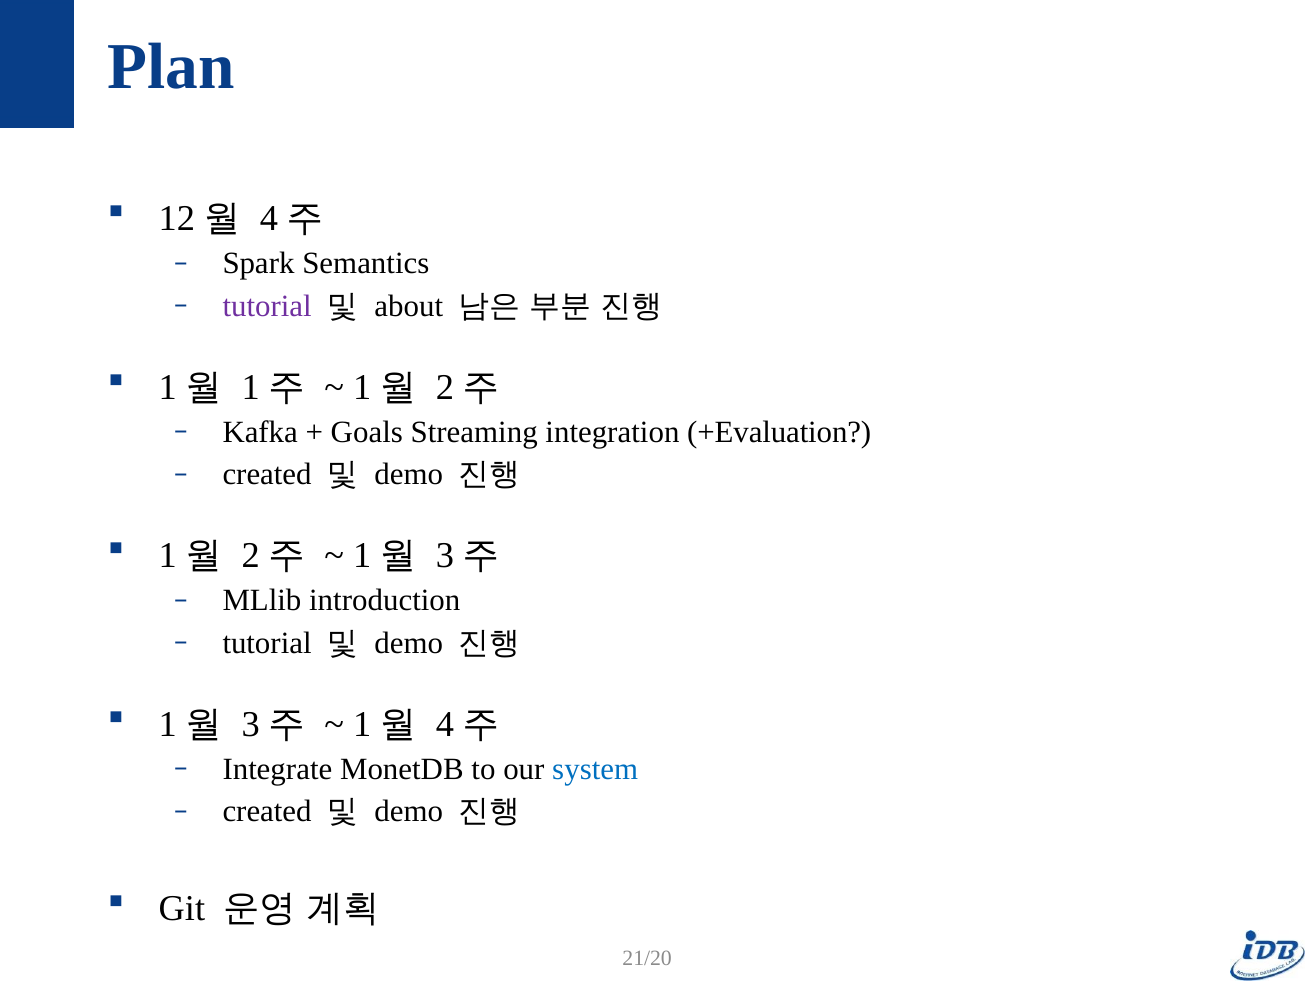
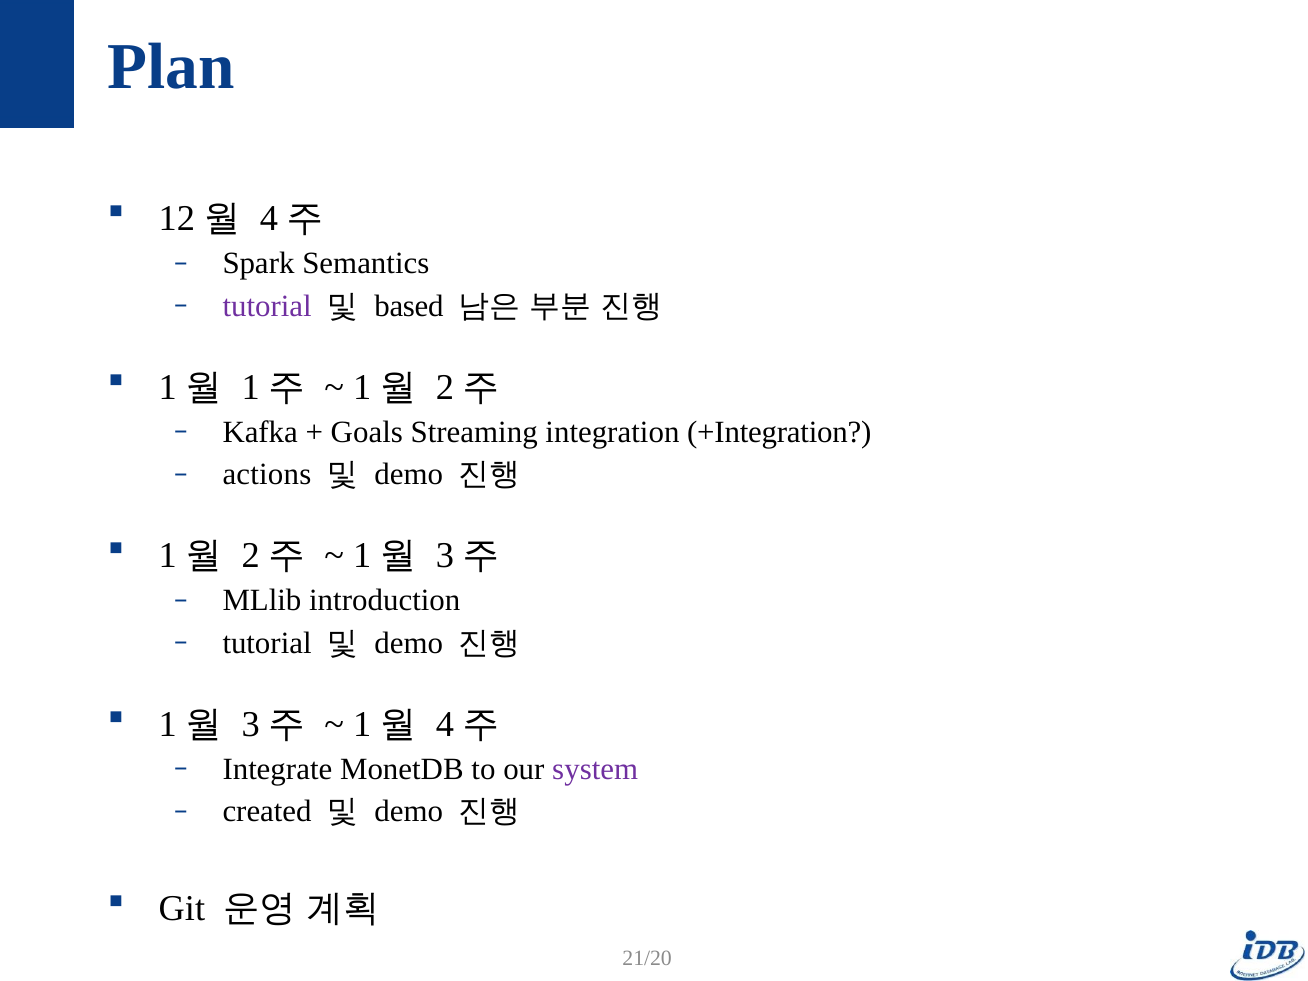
about: about -> based (409, 306)
+Evaluation: +Evaluation -> +Integration (779, 432)
created: created -> actions (267, 475)
system colour: blue -> purple (595, 769)
